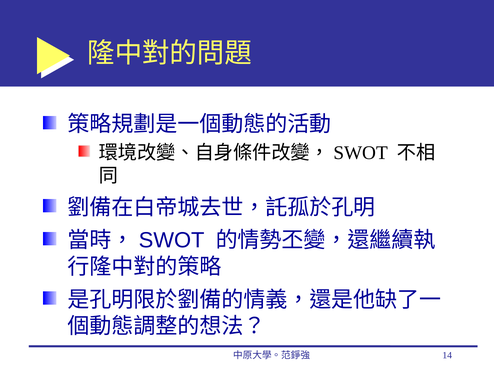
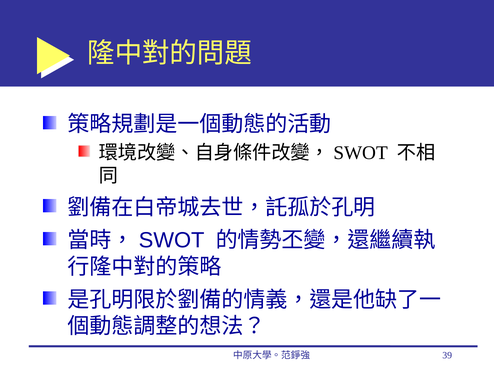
14: 14 -> 39 (447, 355)
